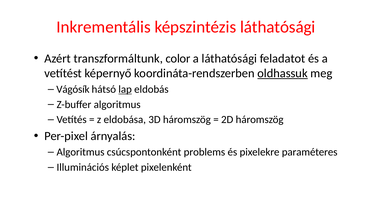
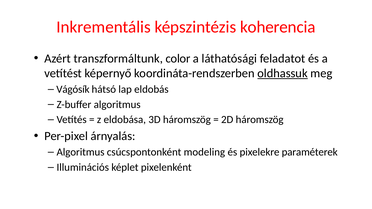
képszintézis láthatósági: láthatósági -> koherencia (278, 27)
lap underline: present -> none (125, 89)
problems: problems -> modeling (204, 152)
paraméteres: paraméteres -> paraméterek (310, 152)
